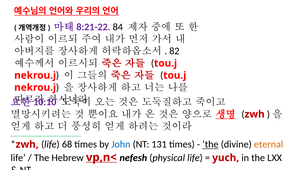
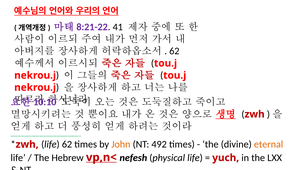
84: 84 -> 41 (118, 27)
82: 82 -> 62 (174, 51)
life 68: 68 -> 62 (67, 144)
John colour: blue -> orange (121, 144)
131: 131 -> 492 (159, 144)
the underline: present -> none (210, 144)
